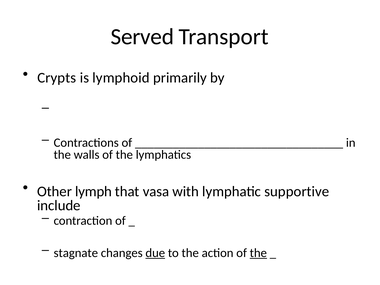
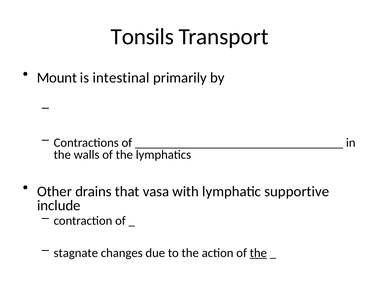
Served: Served -> Tonsils (142, 37)
Crypts: Crypts -> Mount (57, 78)
lymphoid: lymphoid -> intestinal (121, 78)
lymph: lymph -> drains (93, 191)
due underline: present -> none (155, 253)
